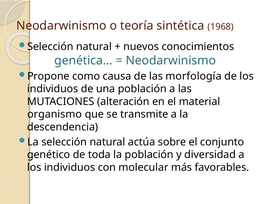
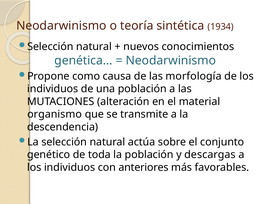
1968: 1968 -> 1934 (221, 27)
diversidad: diversidad -> descargas (210, 155)
molecular: molecular -> anteriores (144, 167)
